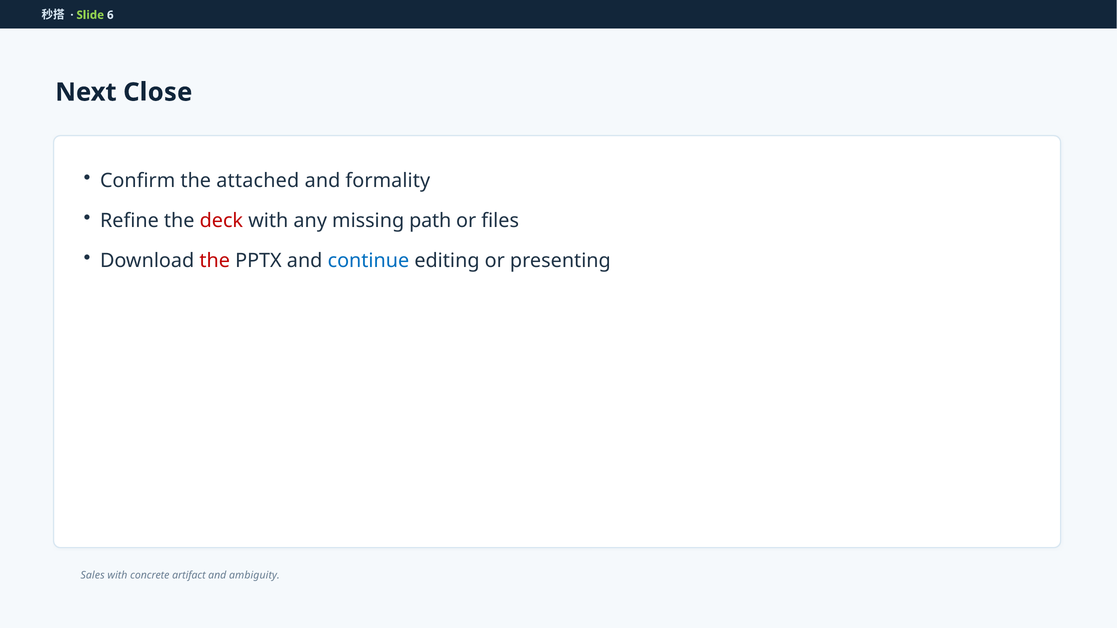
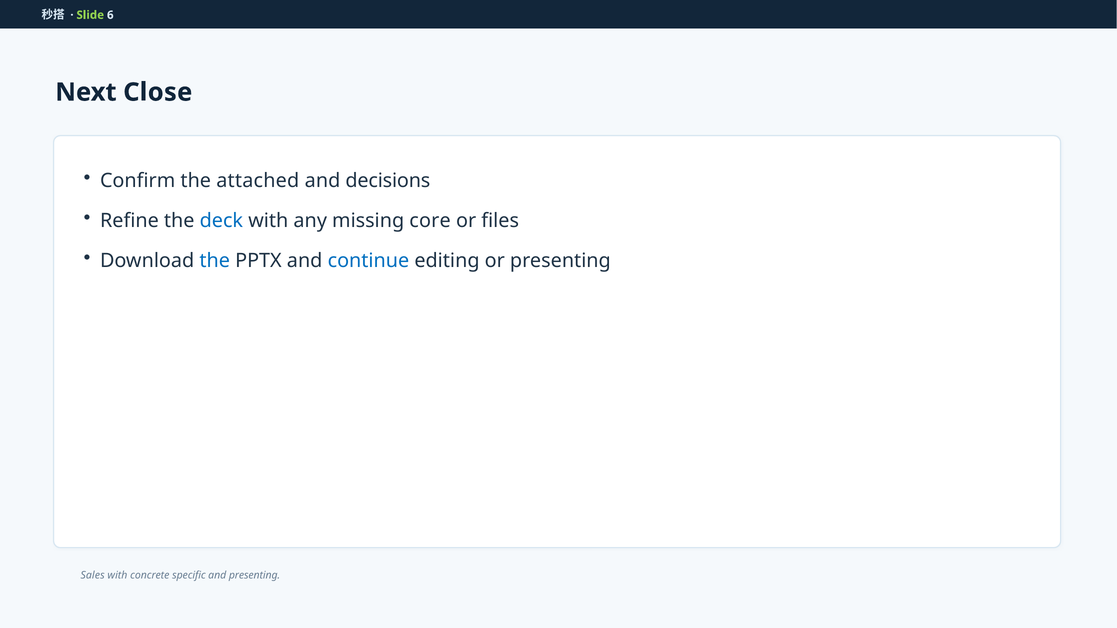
formality: formality -> decisions (388, 181)
deck colour: red -> blue (221, 221)
path: path -> core (430, 221)
the colour: red -> blue (215, 261)
artifact: artifact -> specific (189, 575)
and ambiguity: ambiguity -> presenting (255, 575)
